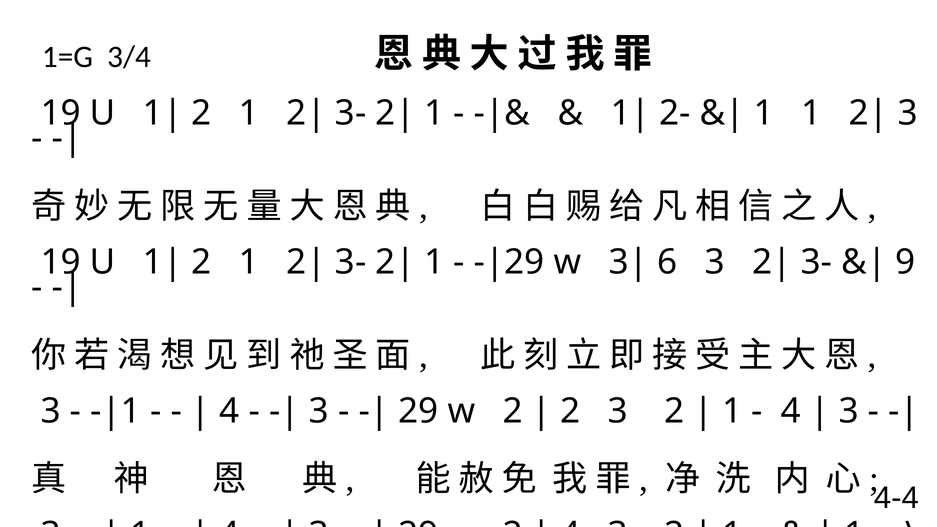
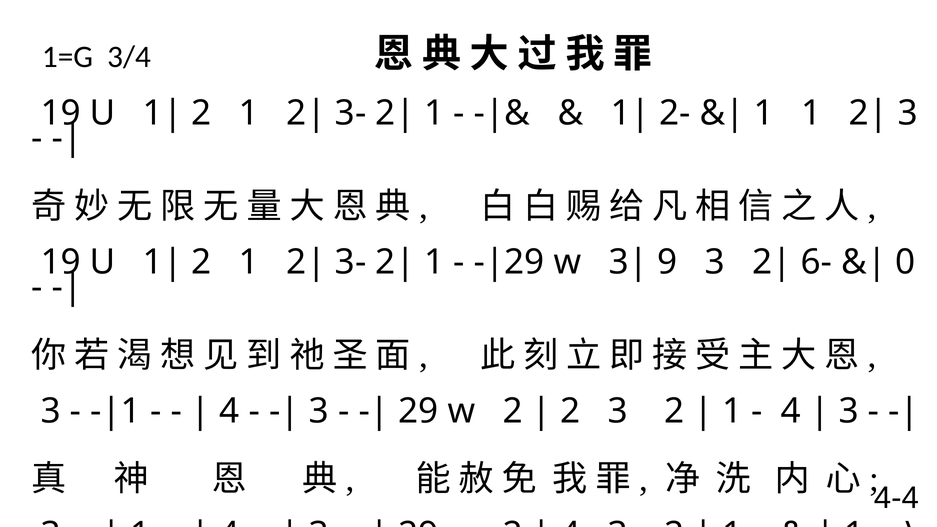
6: 6 -> 9 (667, 262)
3-: 3- -> 6- (817, 262)
9: 9 -> 0 (906, 262)
